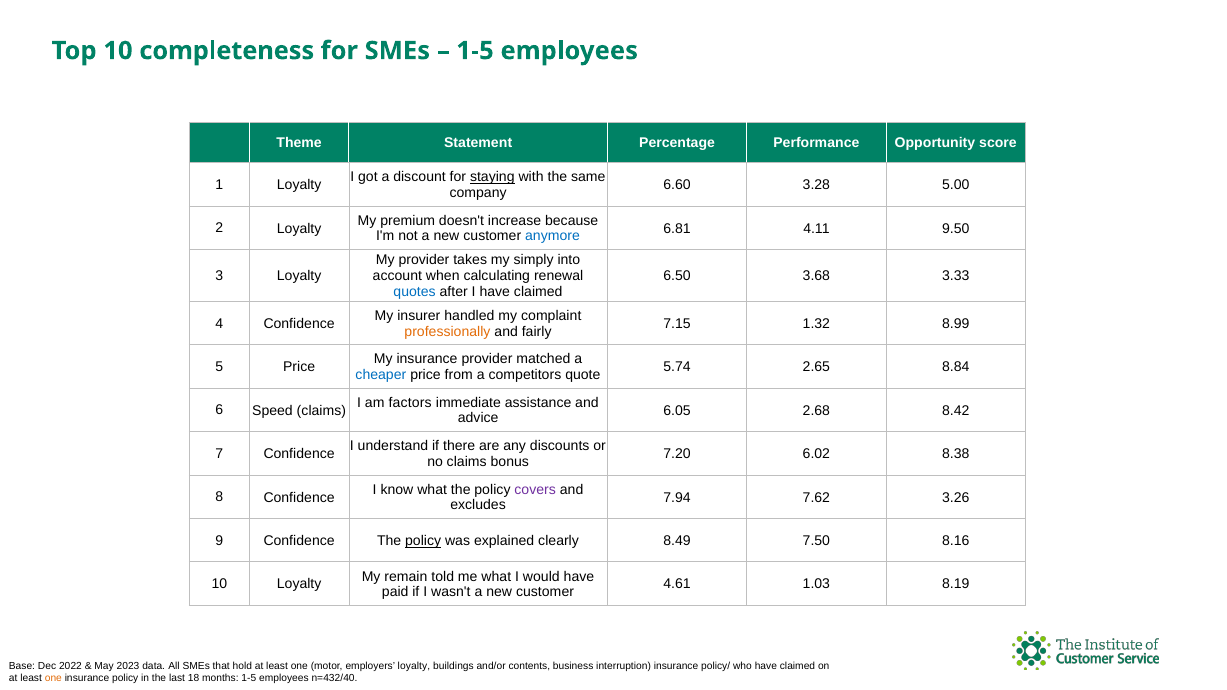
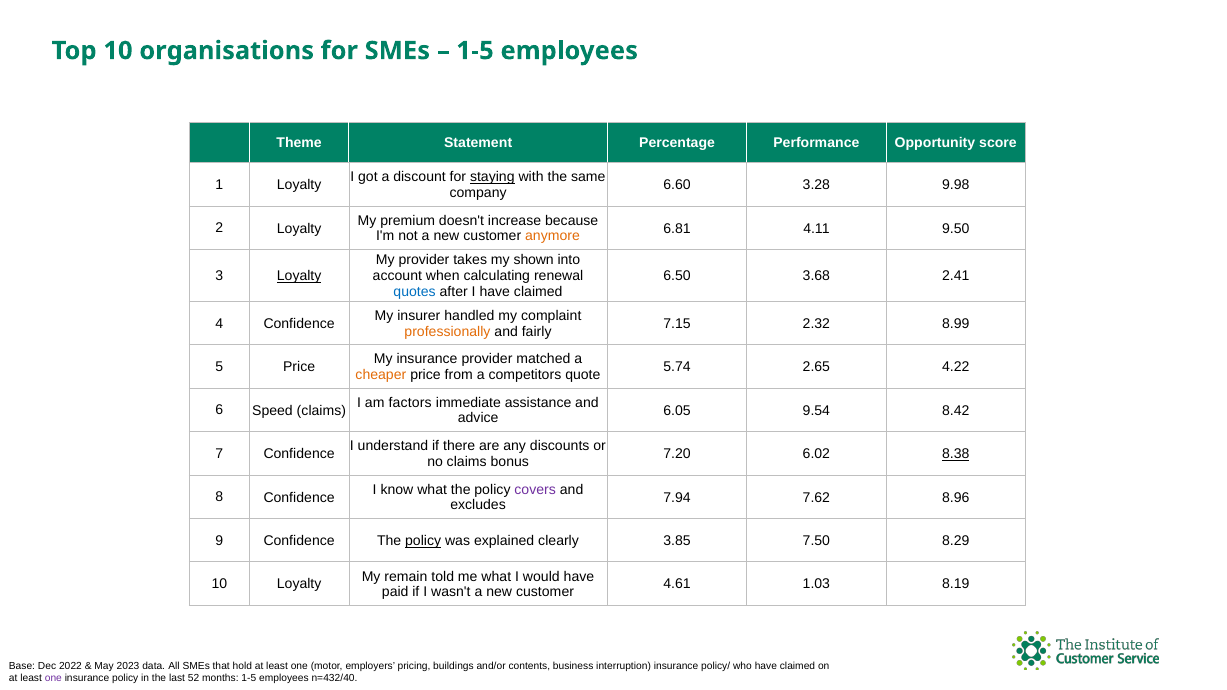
completeness: completeness -> organisations (227, 51)
5.00: 5.00 -> 9.98 (956, 185)
anymore colour: blue -> orange (553, 236)
simply: simply -> shown (534, 260)
Loyalty underline: none -> present (299, 276)
3.33: 3.33 -> 2.41 (956, 276)
1.32: 1.32 -> 2.32 (816, 324)
8.84: 8.84 -> 4.22 (956, 367)
cheaper colour: blue -> orange (381, 375)
2.68: 2.68 -> 9.54 (816, 411)
8.38 underline: none -> present (956, 454)
3.26: 3.26 -> 8.96 (956, 498)
8.49: 8.49 -> 3.85 (677, 541)
8.16: 8.16 -> 8.29 (956, 541)
employers loyalty: loyalty -> pricing (414, 667)
one colour: orange -> purple (53, 679)
18: 18 -> 52 (194, 679)
